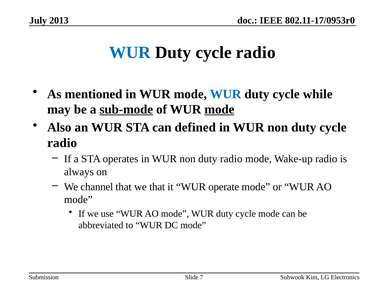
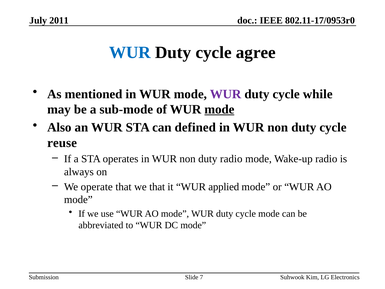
2013: 2013 -> 2011 (59, 21)
radio: radio -> agree (256, 53)
WUR colour: blue -> purple (226, 94)
sub-mode underline: present -> none (126, 109)
radio: radio -> reuse (62, 143)
channel: channel -> operate (97, 187)
operate: operate -> applied (224, 187)
